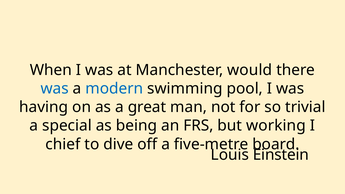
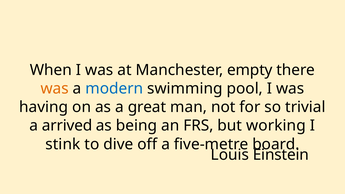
would: would -> empty (250, 70)
was colour: blue -> orange (55, 89)
special: special -> arrived (67, 126)
chief: chief -> stink (63, 144)
